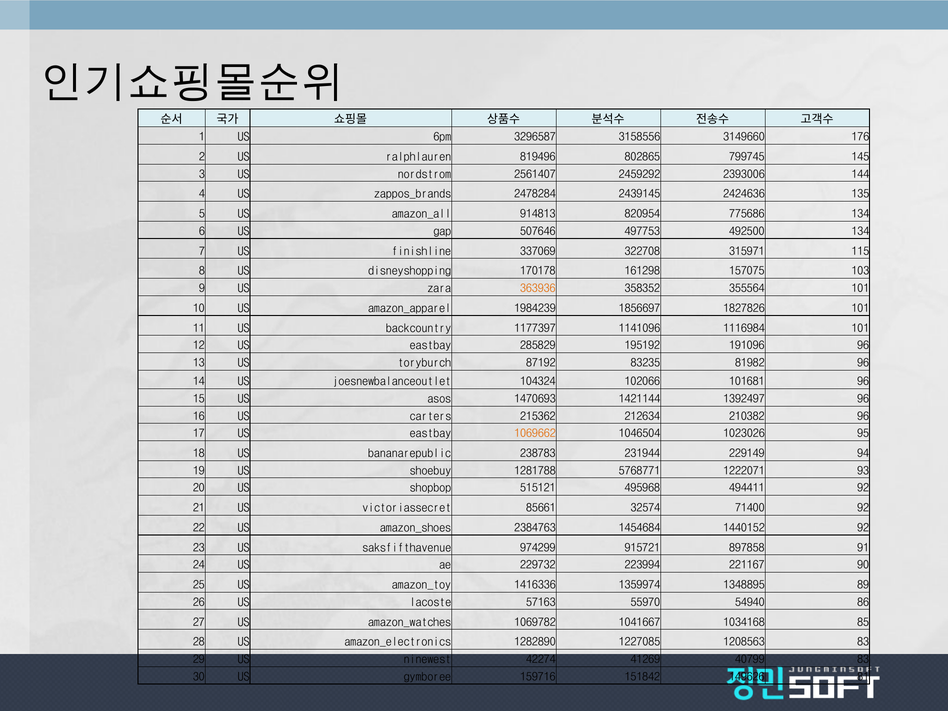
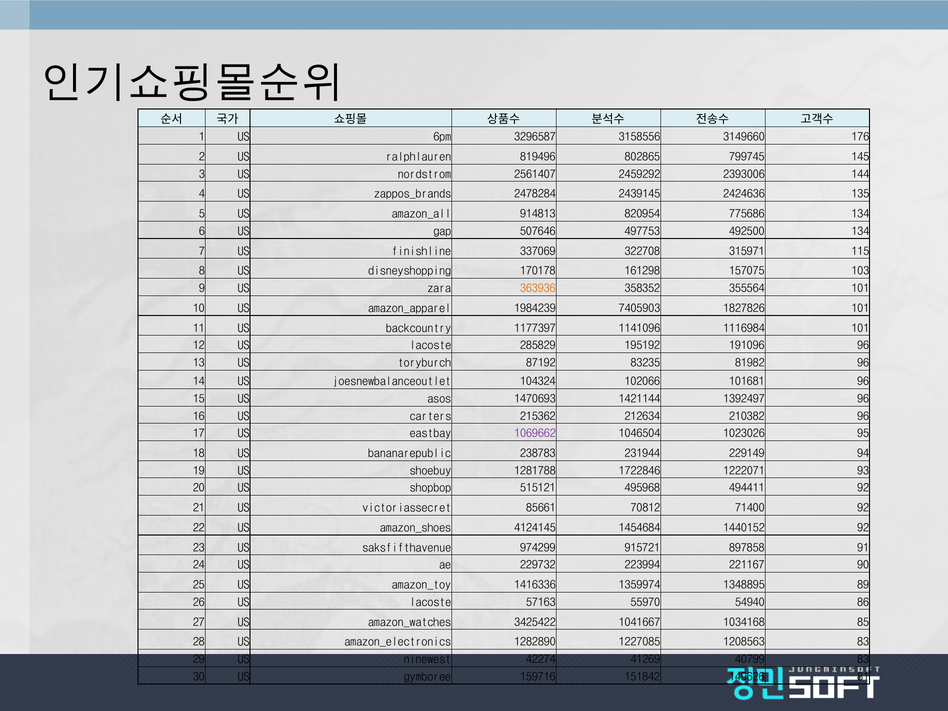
1856697: 1856697 -> 7405903 (639, 308)
12 US eastbay: eastbay -> lacoste (430, 346)
1069662 colour: orange -> purple (535, 433)
5768771: 5768771 -> 1722846 (639, 471)
32574: 32574 -> 70812 (645, 508)
2384763: 2384763 -> 4124145 (535, 528)
1069782: 1069782 -> 3425422 (535, 622)
